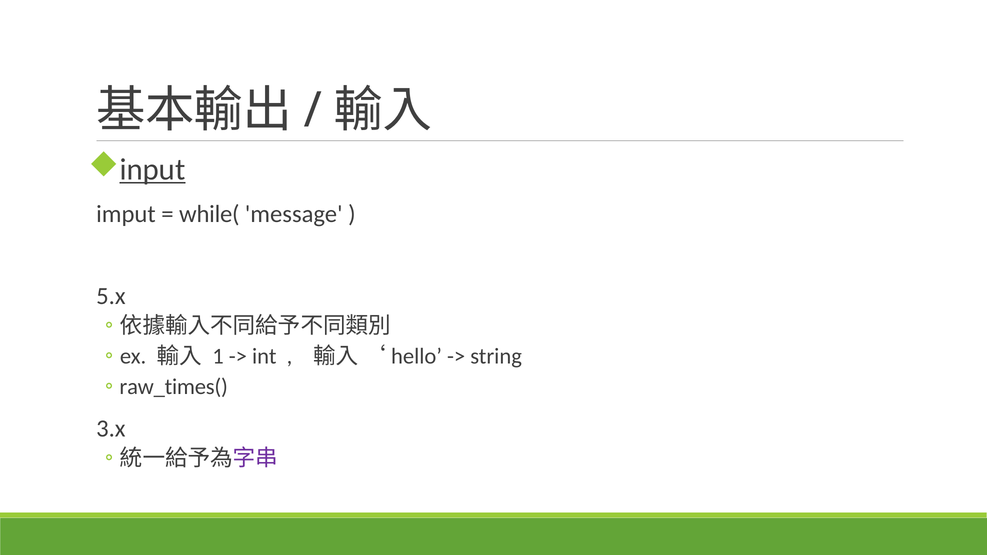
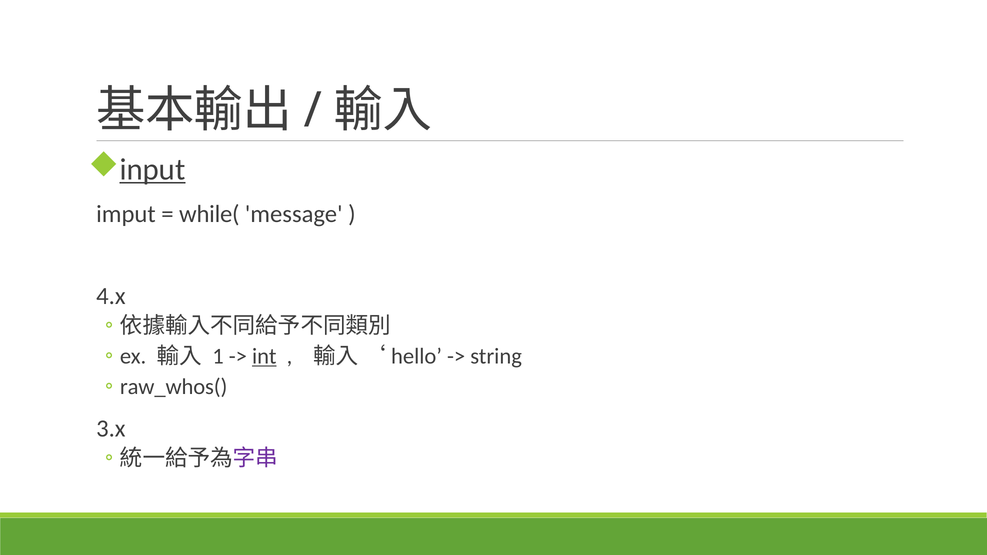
5.x: 5.x -> 4.x (111, 296)
int underline: none -> present (264, 356)
raw_times(: raw_times( -> raw_whos( (174, 387)
